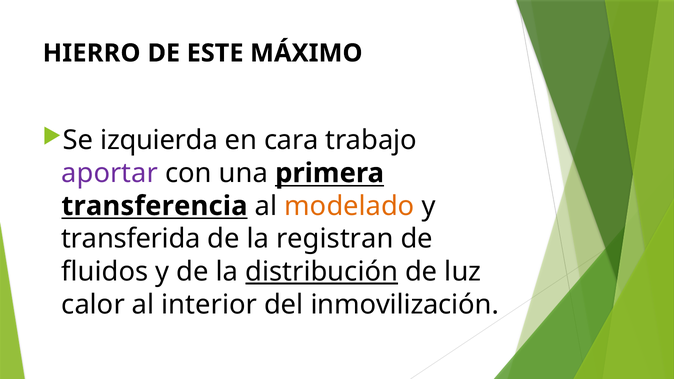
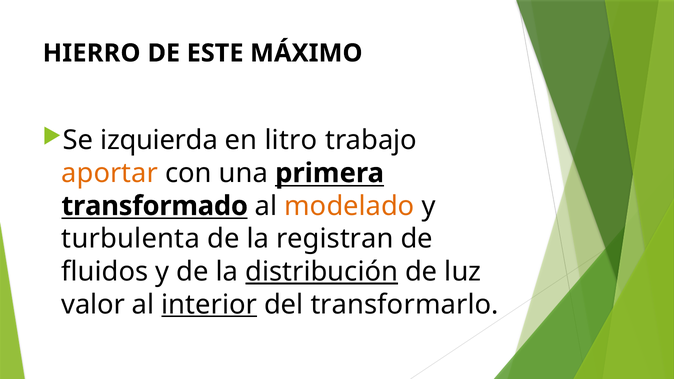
cara: cara -> litro (291, 140)
aportar colour: purple -> orange (110, 173)
transferencia: transferencia -> transformado (155, 206)
transferida: transferida -> turbulenta (131, 239)
calor: calor -> valor (93, 305)
interior underline: none -> present (209, 305)
inmovilización: inmovilización -> transformarlo (405, 305)
